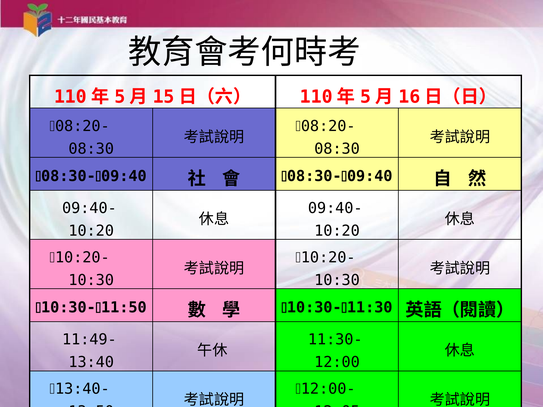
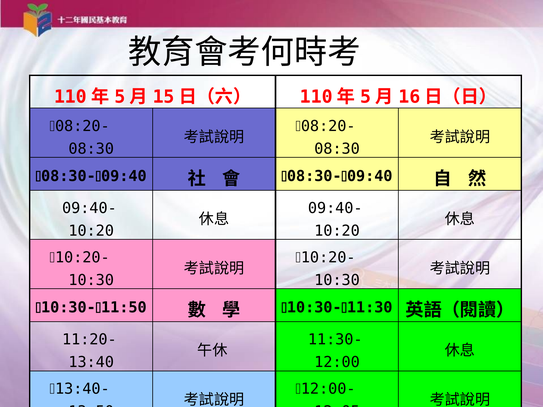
11:49-: 11:49- -> 11:20- (89, 340)
